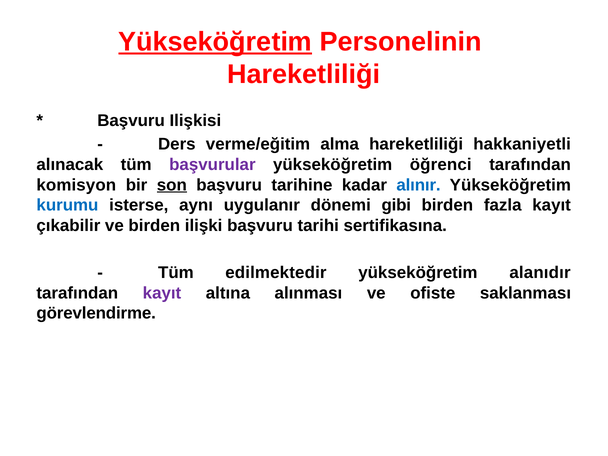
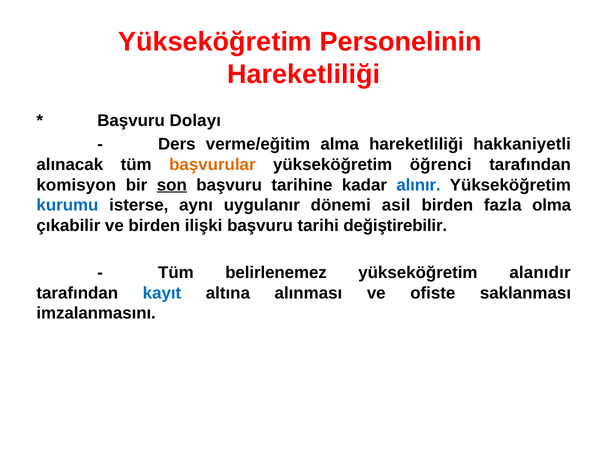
Yükseköğretim underline: present -> none (215, 42)
Ilişkisi: Ilişkisi -> Dolayı (195, 121)
başvurular colour: purple -> orange (212, 165)
gibi: gibi -> asil (396, 205)
fazla kayıt: kayıt -> olma (552, 205)
sertifikasına: sertifikasına -> değiştirebilir (395, 226)
edilmektedir: edilmektedir -> belirlenemez (276, 273)
kayıt colour: purple -> blue (162, 293)
görevlendirme: görevlendirme -> imzalanmasını (96, 313)
